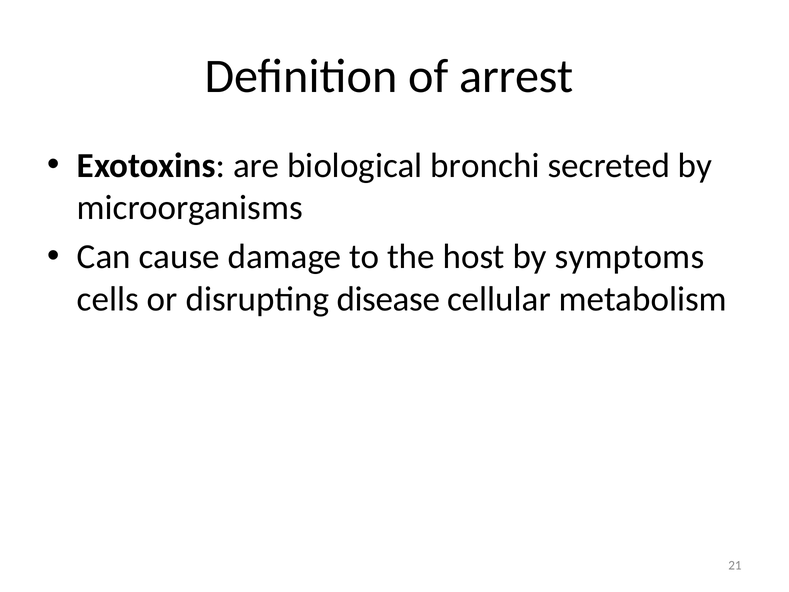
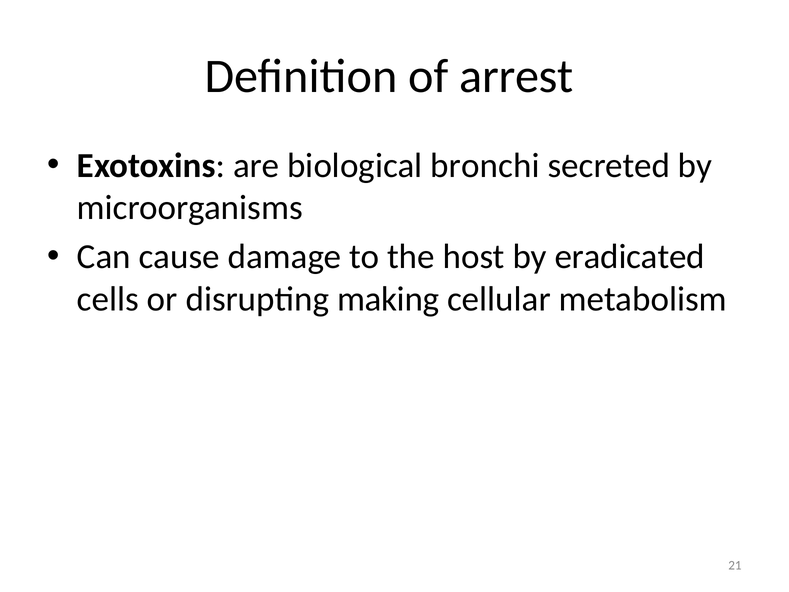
symptoms: symptoms -> eradicated (630, 257)
disease: disease -> making (388, 299)
